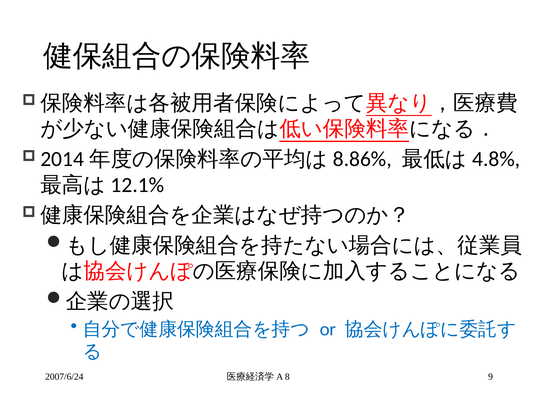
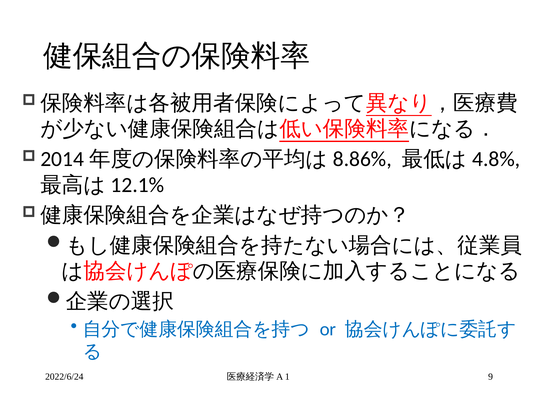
2007/6/24: 2007/6/24 -> 2022/6/24 (64, 376)
8: 8 -> 1 (287, 376)
